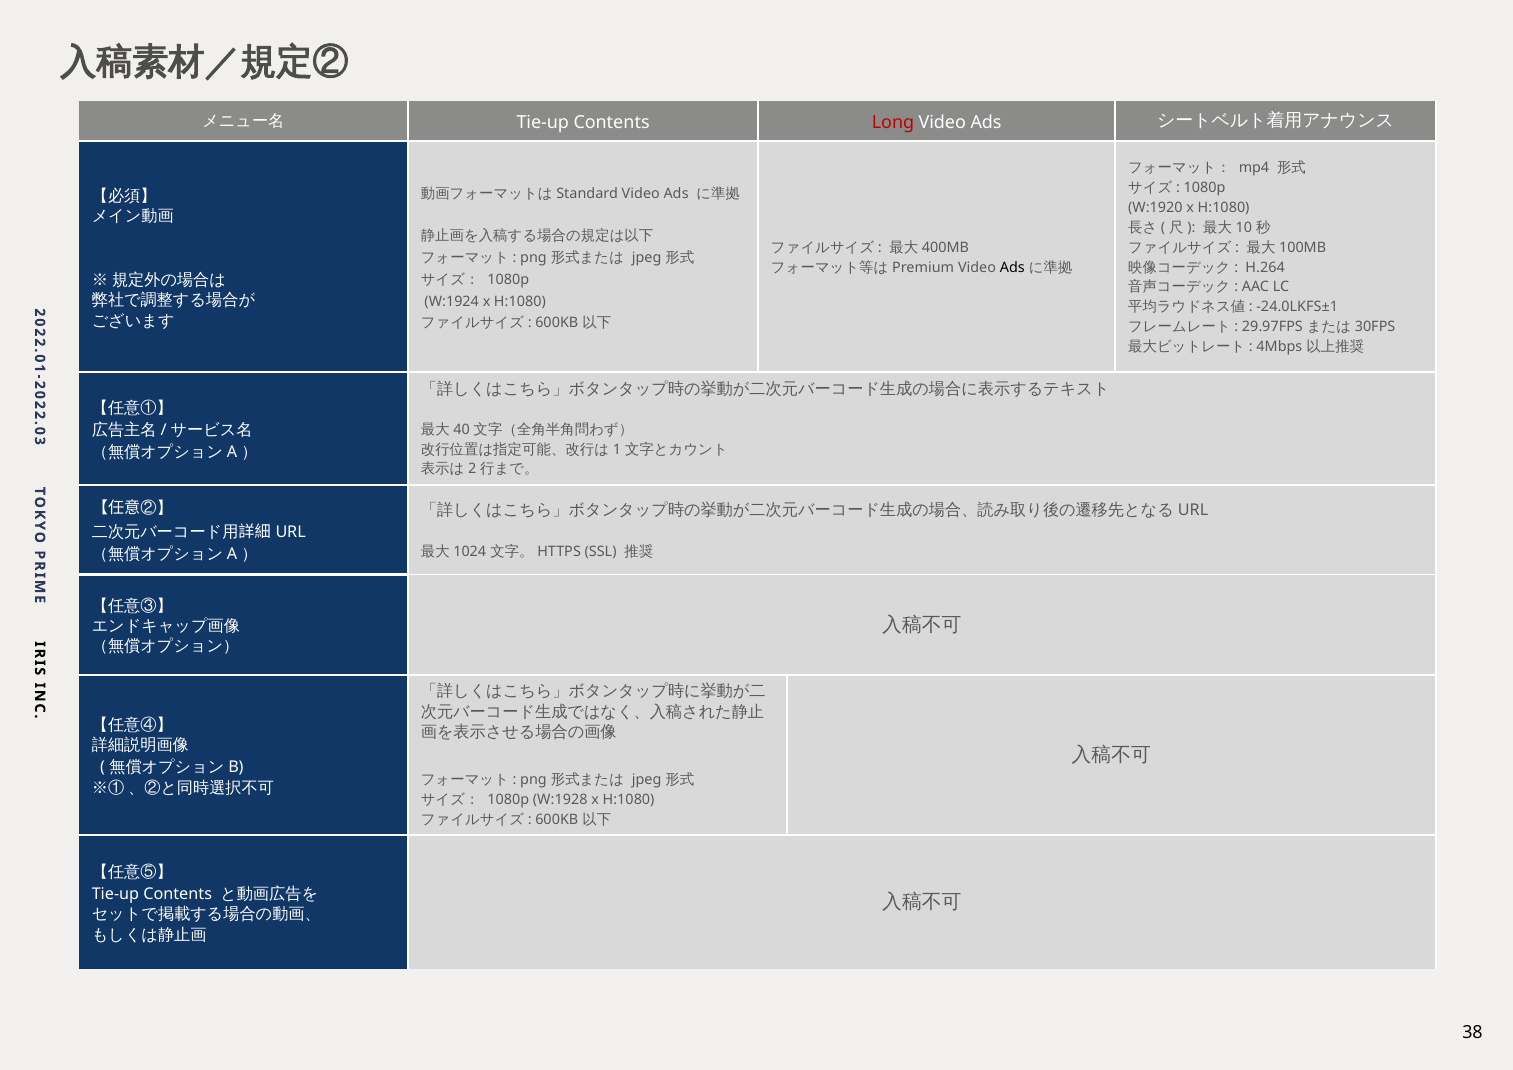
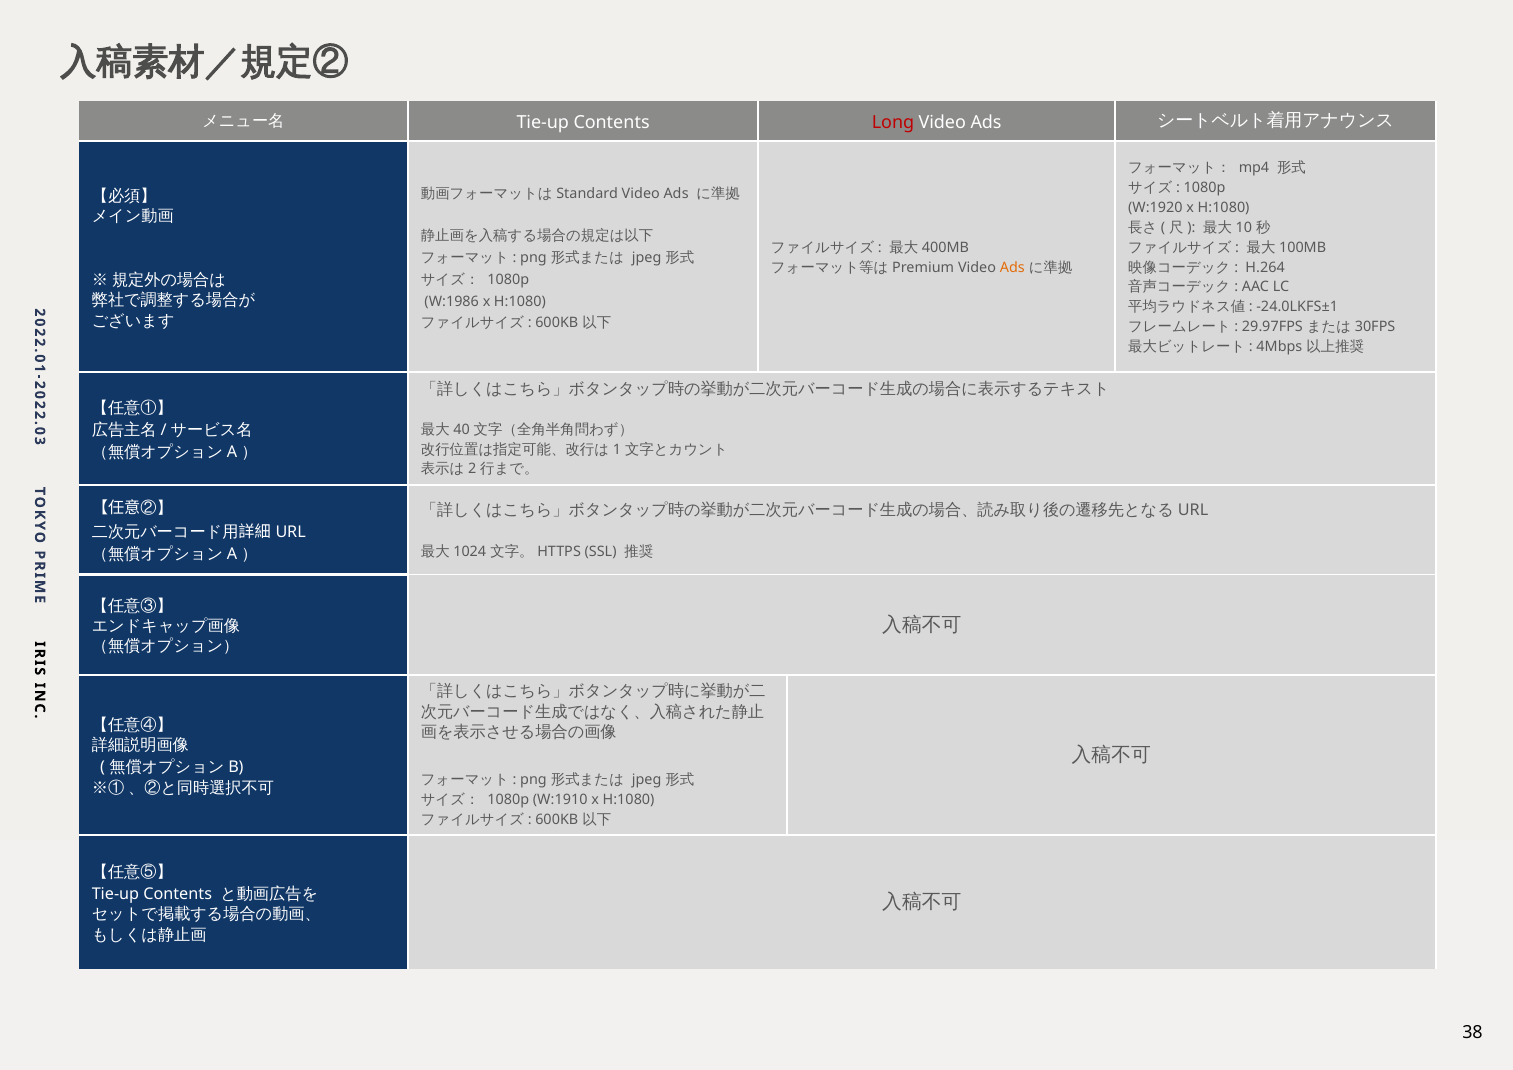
Ads colour: black -> orange (1012, 267)
W:1924: W:1924 -> W:1986 (452, 301)
W:1928: W:1928 -> W:1910 (560, 800)
